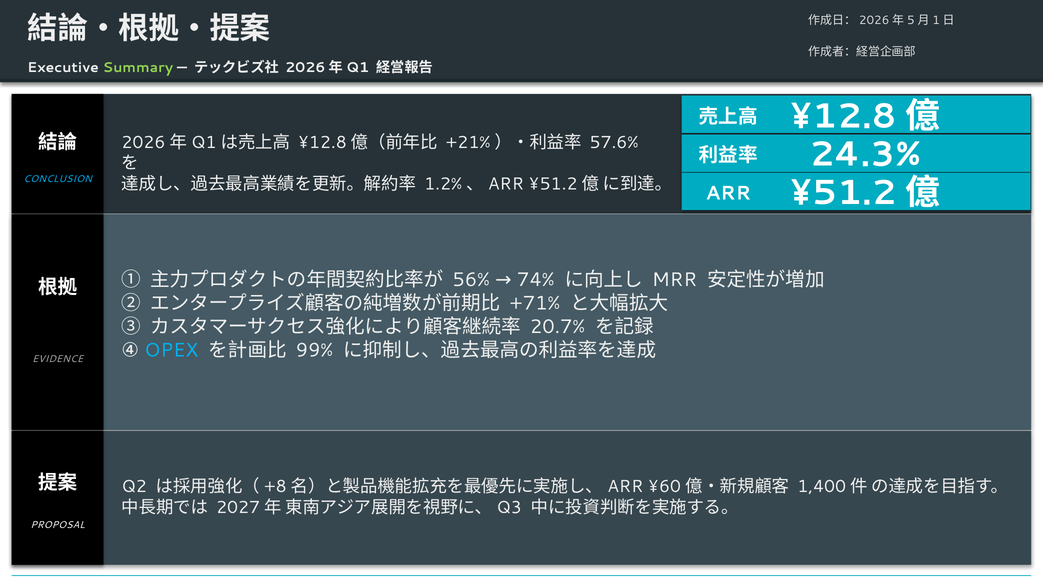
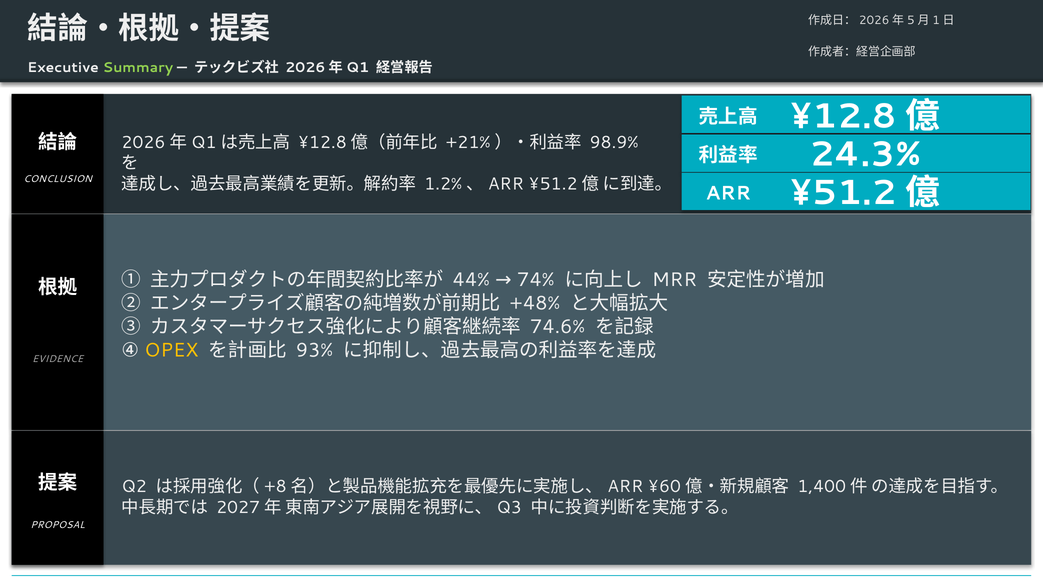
57.6%: 57.6% -> 98.9% (614, 142)
CONCLUSION colour: light blue -> white (58, 179)
56%: 56% -> 44% (471, 280)
+71%: +71% -> +48% (535, 303)
20.7%: 20.7% -> 74.6% (558, 327)
OPEX colour: light blue -> yellow (171, 350)
99%: 99% -> 93% (314, 350)
